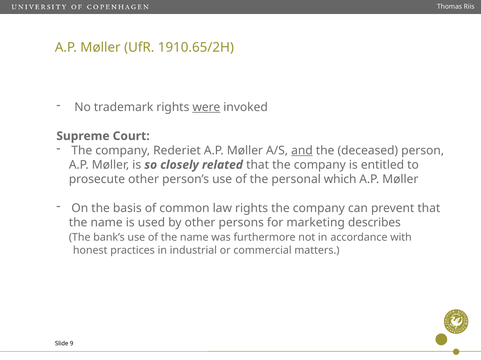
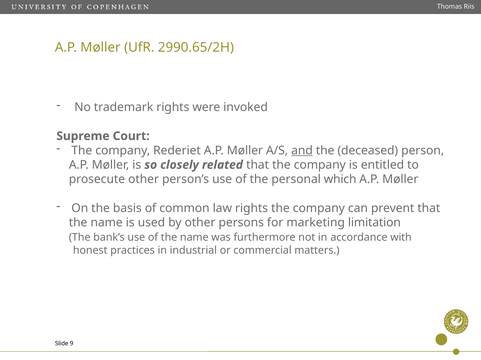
1910.65/2H: 1910.65/2H -> 2990.65/2H (196, 47)
were underline: present -> none (206, 107)
describes: describes -> limitation (374, 223)
